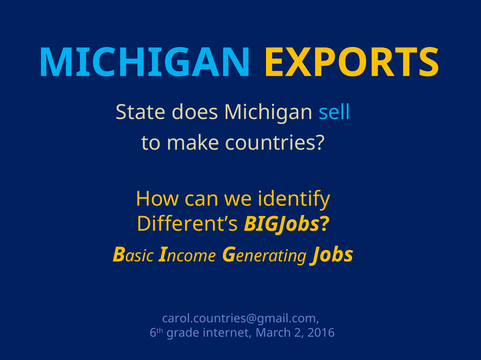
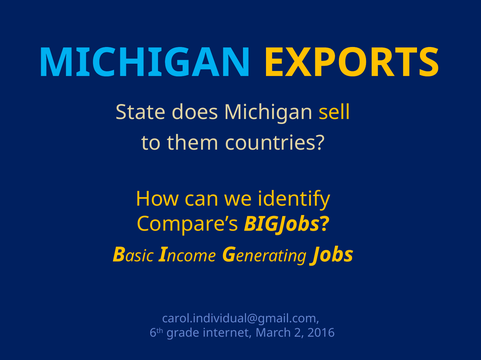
sell colour: light blue -> yellow (335, 112)
make: make -> them (193, 143)
Different’s: Different’s -> Compare’s (187, 224)
carol.countries@gmail.com: carol.countries@gmail.com -> carol.individual@gmail.com (241, 319)
